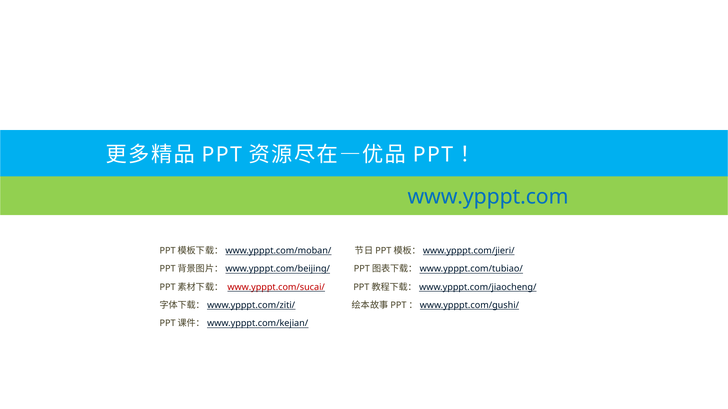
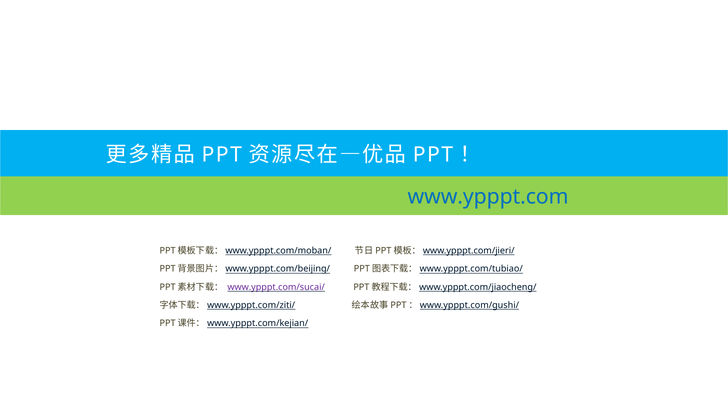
www.ypppt.com/sucai/ colour: red -> purple (276, 287)
